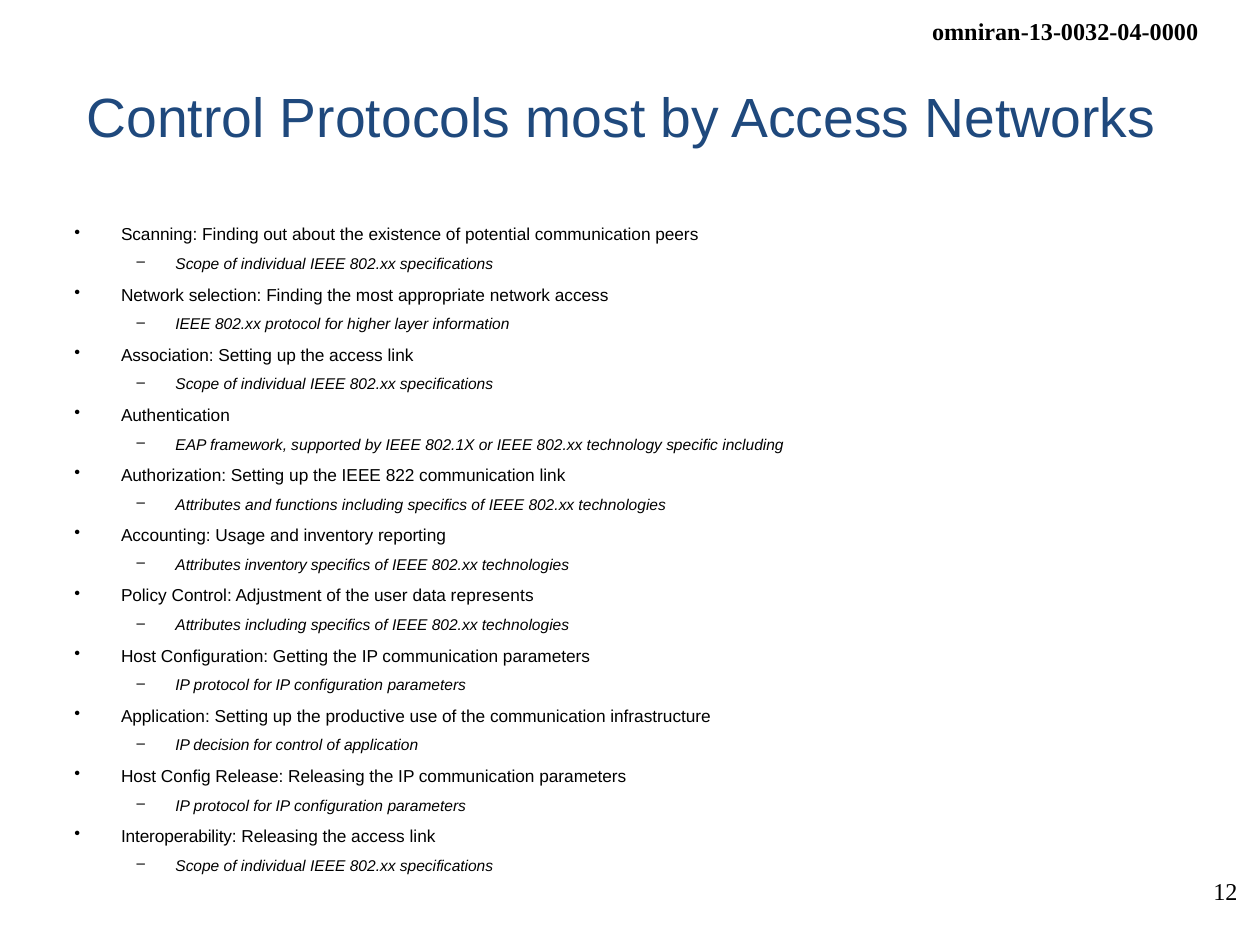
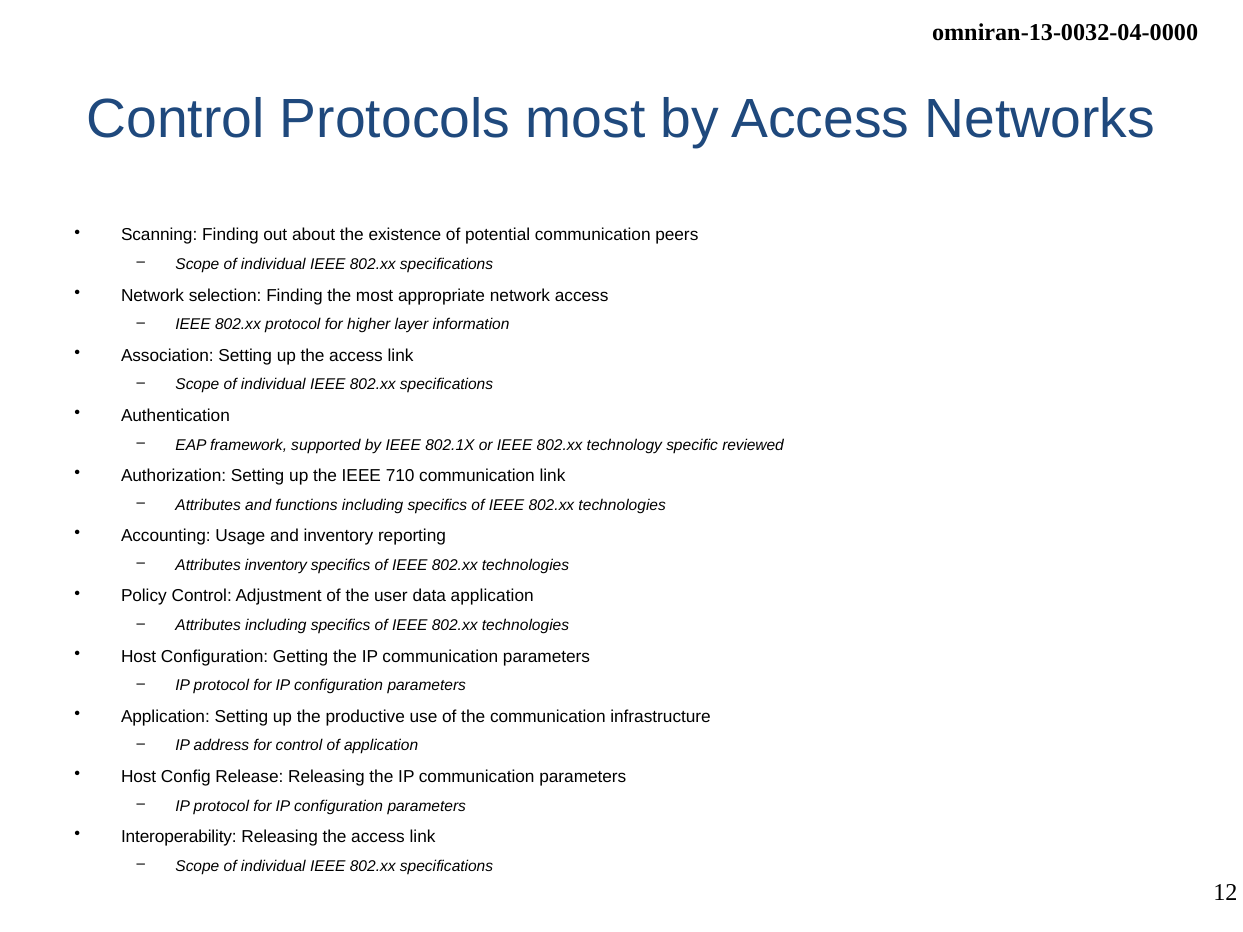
specific including: including -> reviewed (753, 445)
822: 822 -> 710 (400, 476)
data represents: represents -> application (492, 596)
decision: decision -> address (221, 746)
